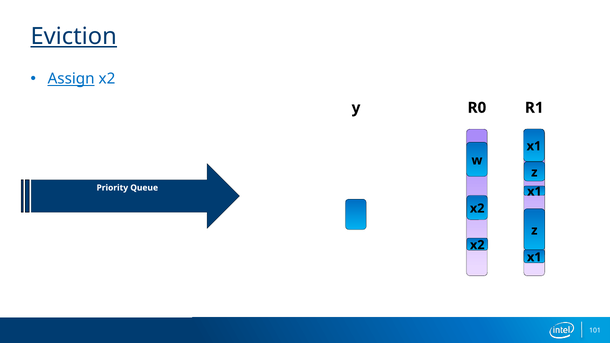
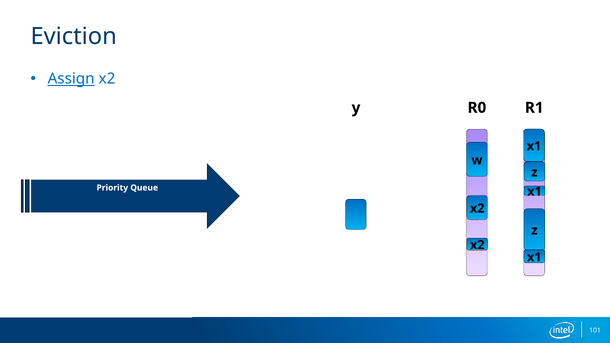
Eviction underline: present -> none (74, 36)
